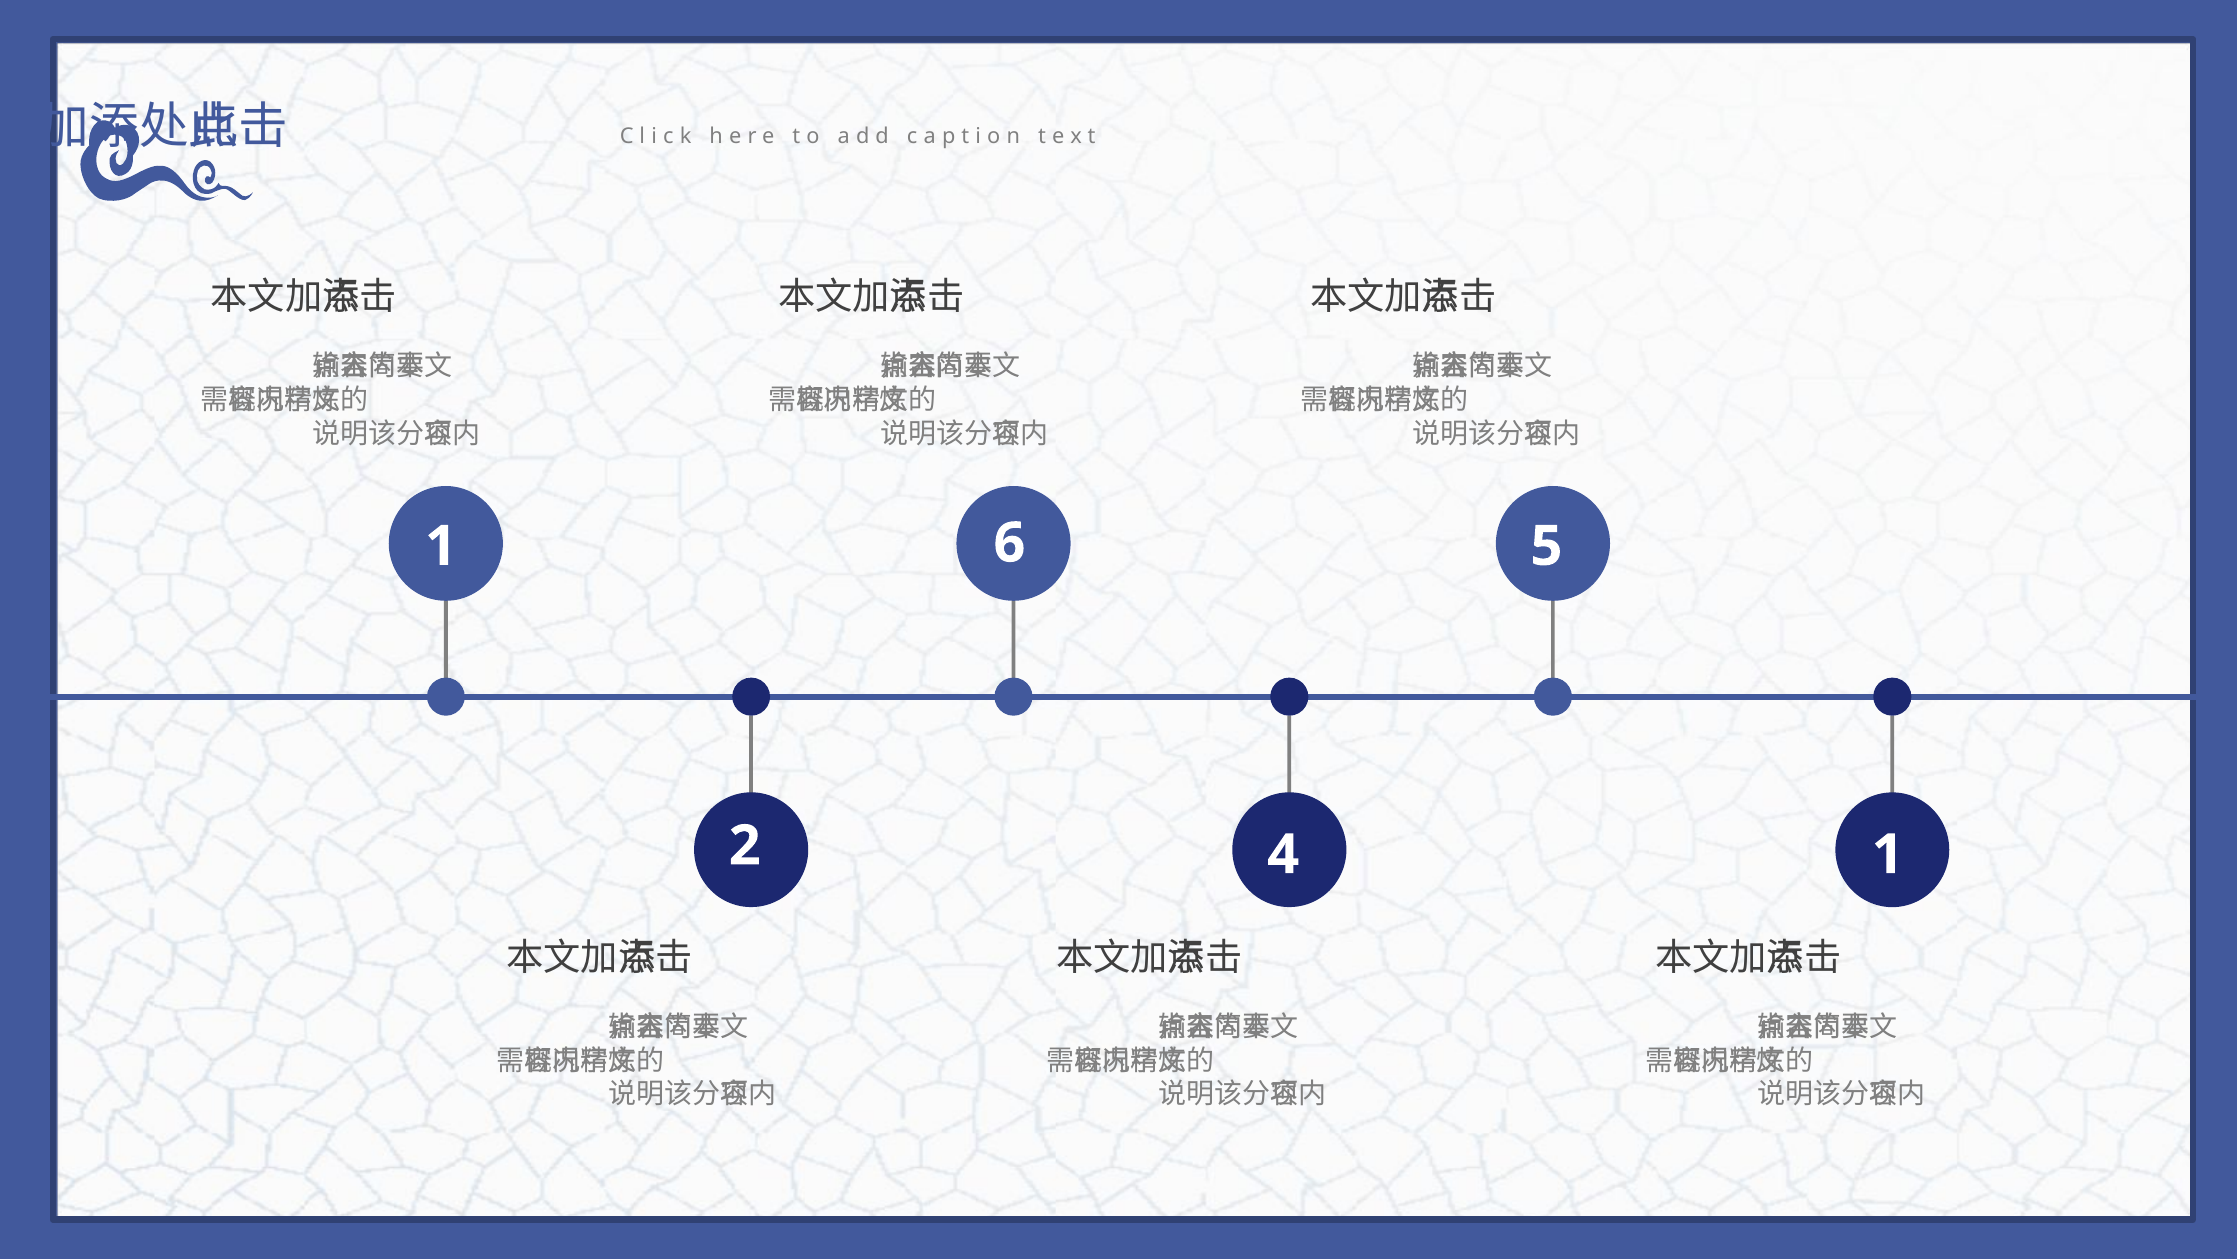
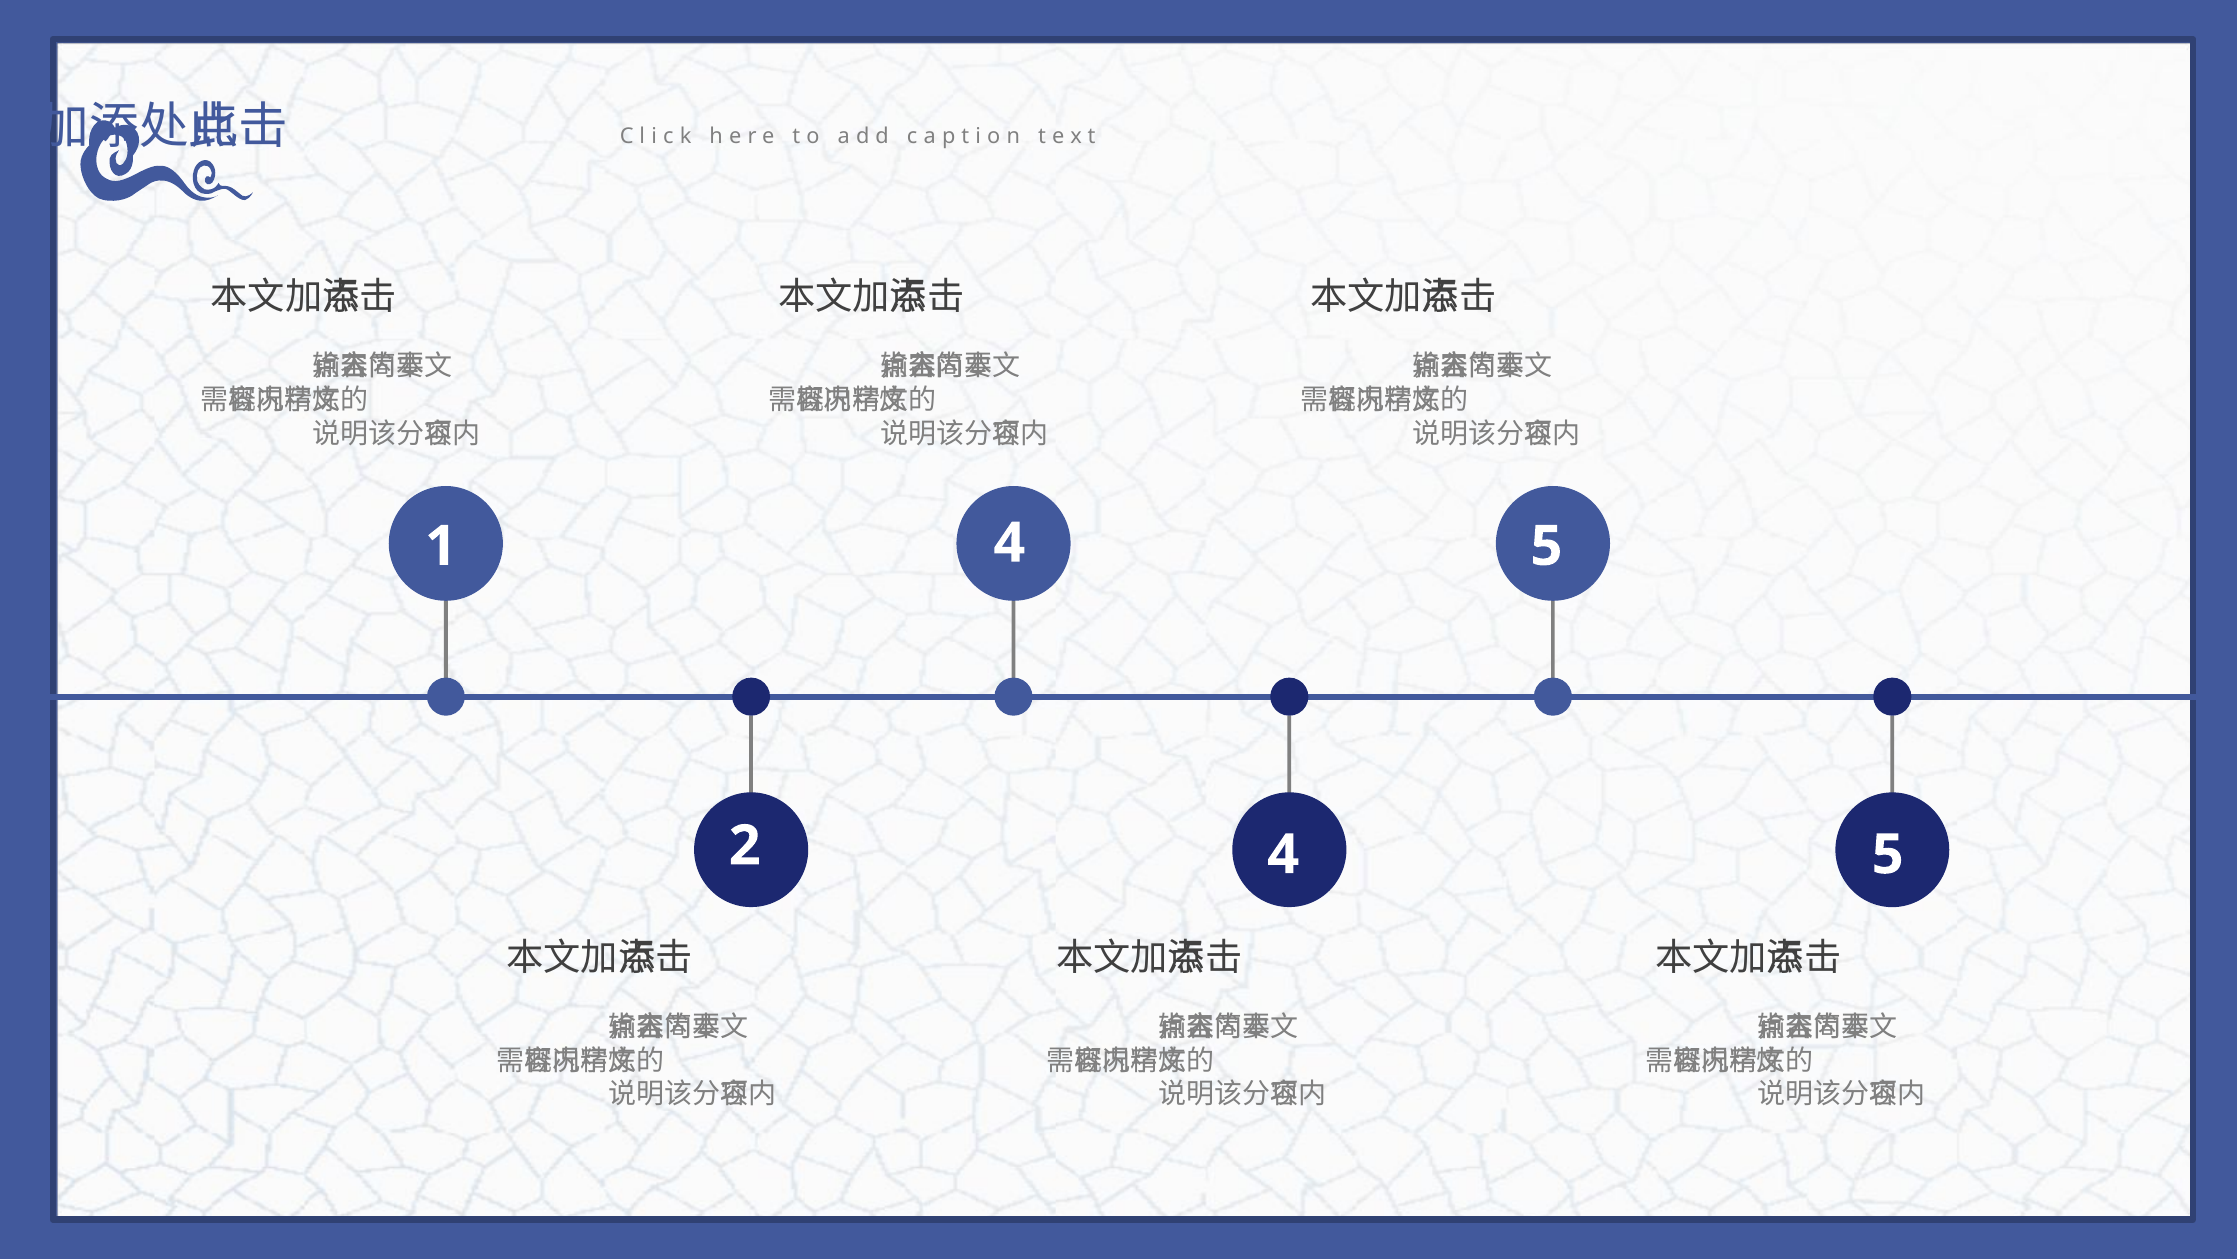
1 6: 6 -> 4 (1009, 543)
2 4 1: 1 -> 5 (1888, 855)
